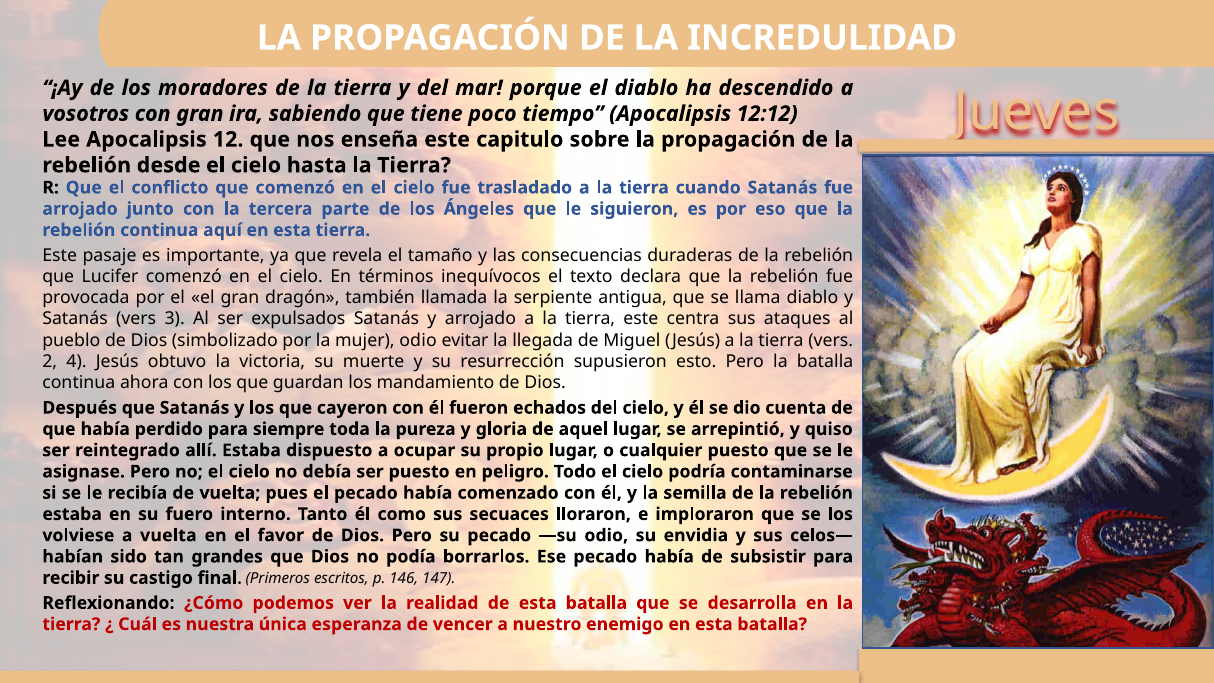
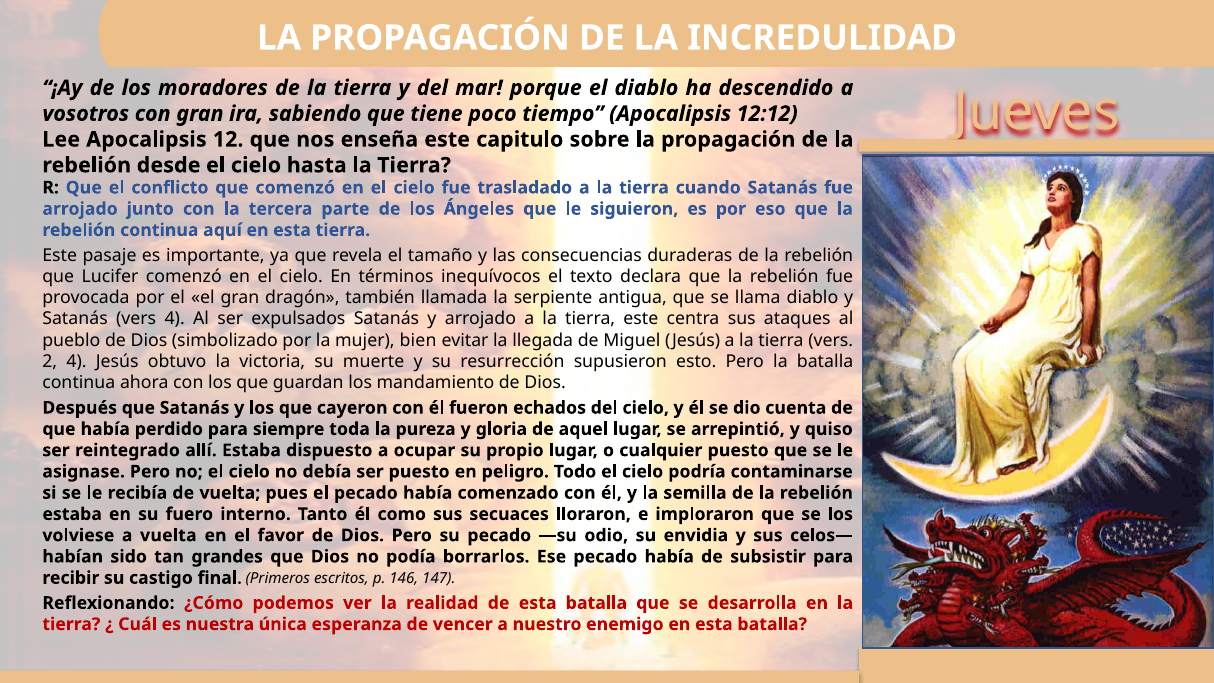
vers 3: 3 -> 4 (175, 319)
mujer odio: odio -> bien (418, 340)
